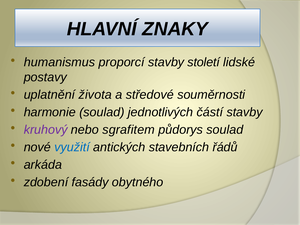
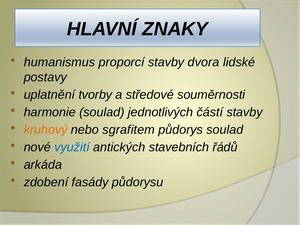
století: století -> dvora (204, 62)
života: života -> tvorby (95, 95)
kruhový colour: purple -> orange (46, 130)
obytného: obytného -> půdorysu (138, 182)
